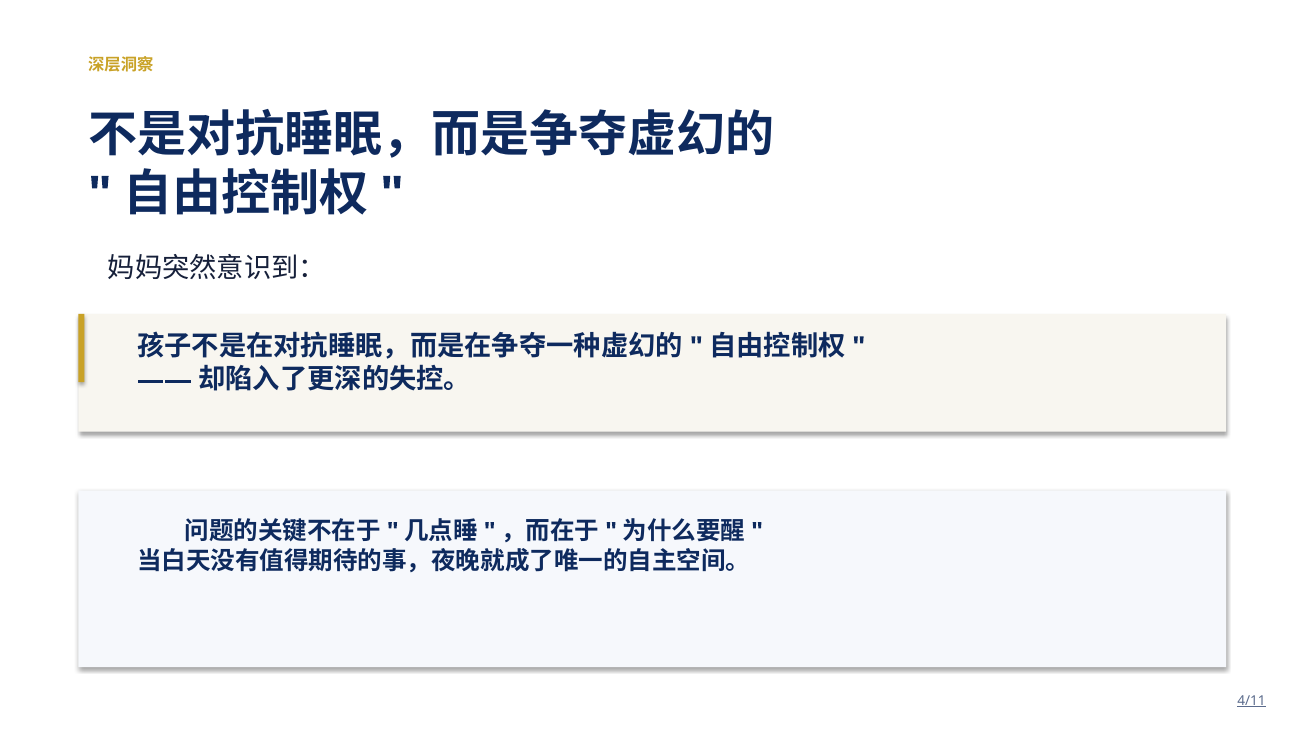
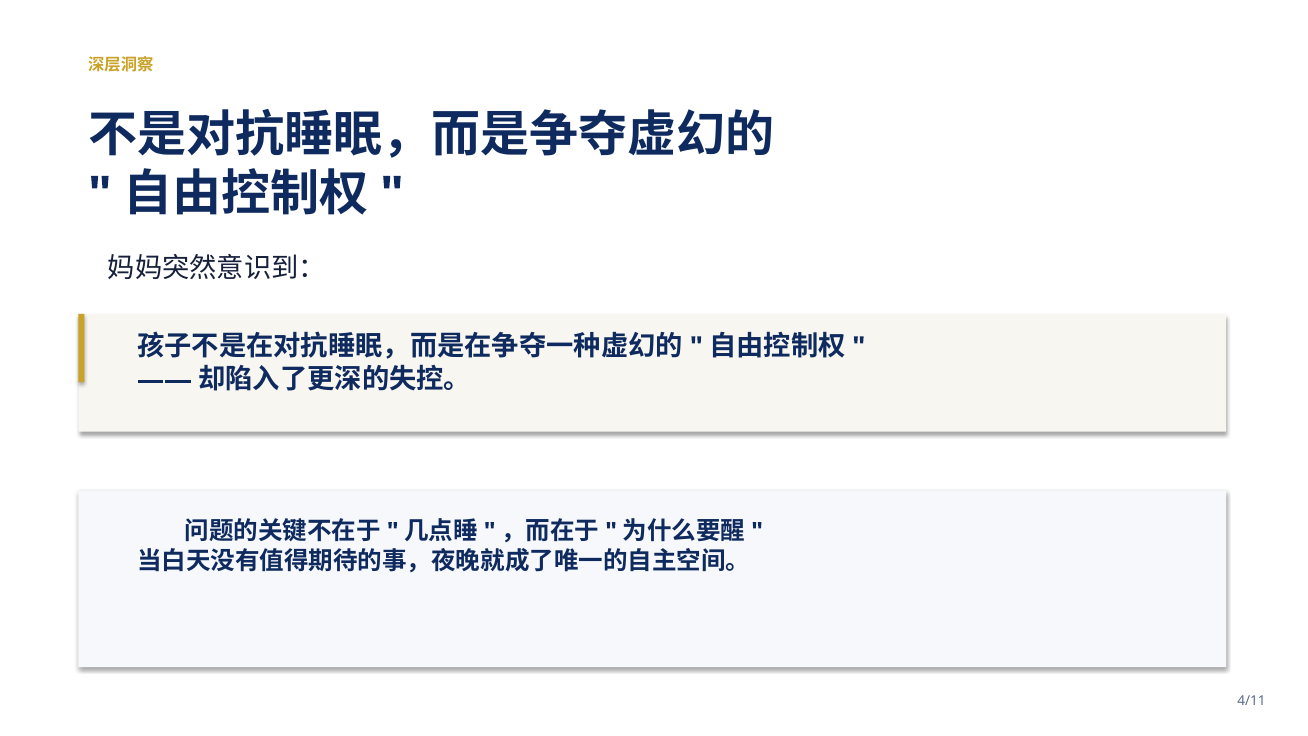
4/11 underline: present -> none (1252, 701)
